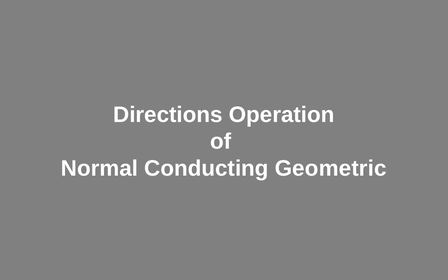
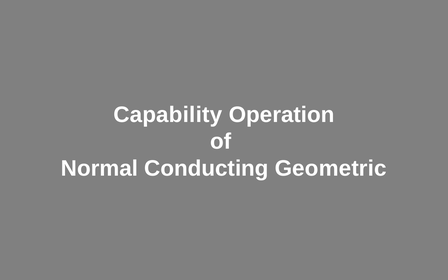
Directions: Directions -> Capability (168, 115)
